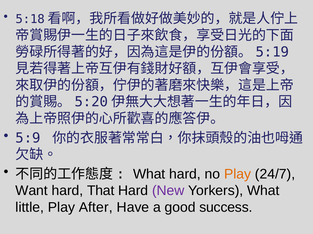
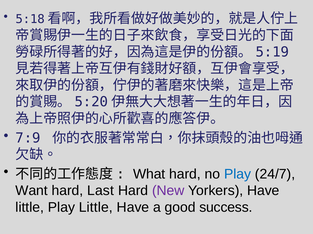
5:9: 5:9 -> 7:9 (28, 138)
Play colour: orange -> blue (238, 175)
That: That -> Last (101, 191)
Yorkers What: What -> Have (263, 191)
Play After: After -> Little (96, 208)
